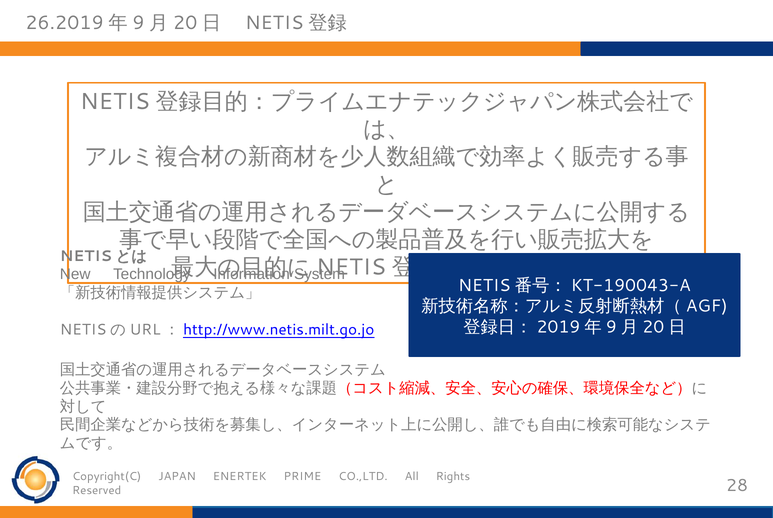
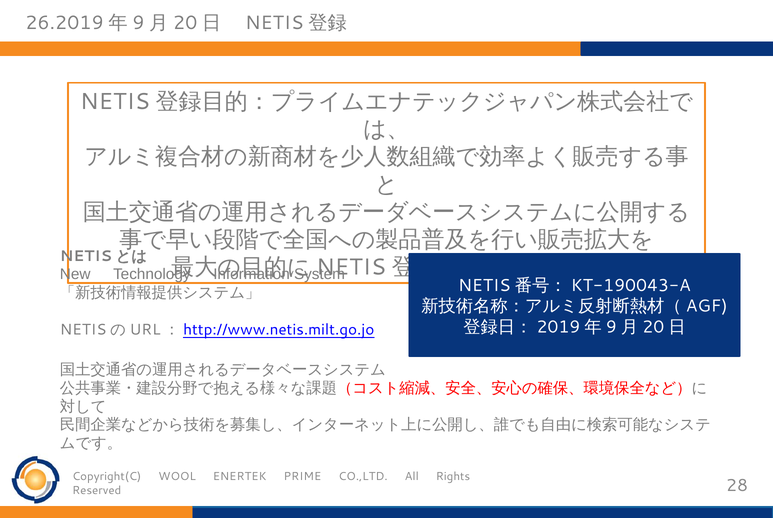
JAPAN: JAPAN -> WOOL (177, 477)
